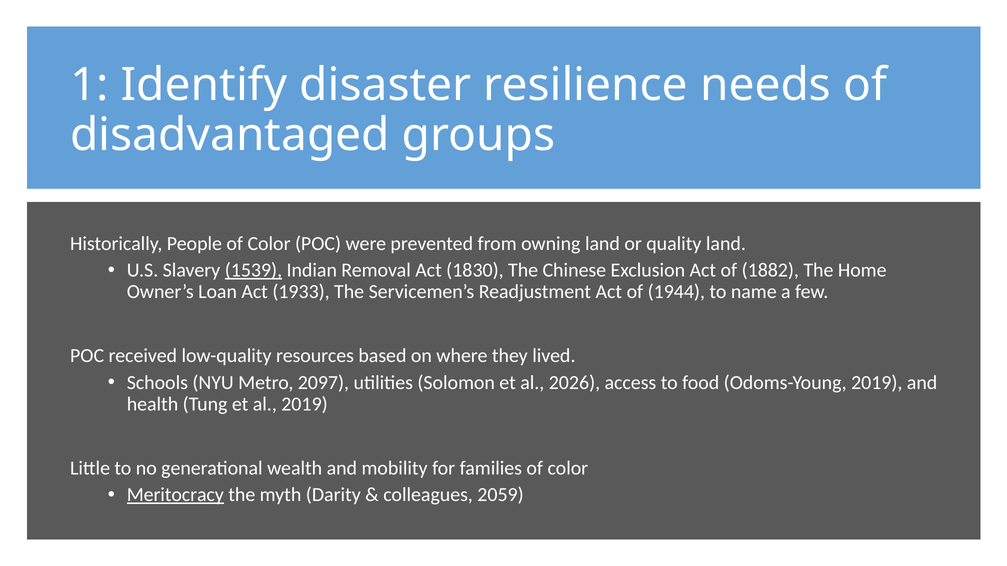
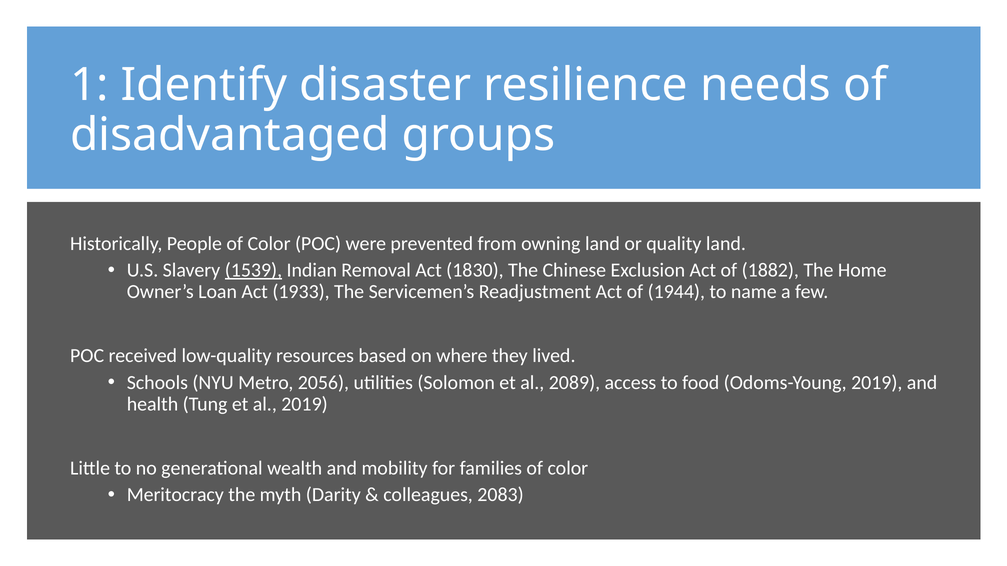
2097: 2097 -> 2056 (323, 383)
2026: 2026 -> 2089 (574, 383)
Meritocracy underline: present -> none (175, 495)
2059: 2059 -> 2083 (501, 495)
